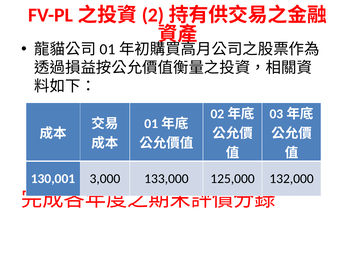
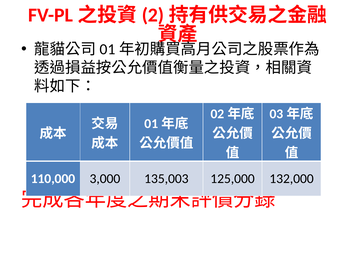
130,001: 130,001 -> 110,000 (53, 179)
133,000: 133,000 -> 135,003 (166, 179)
